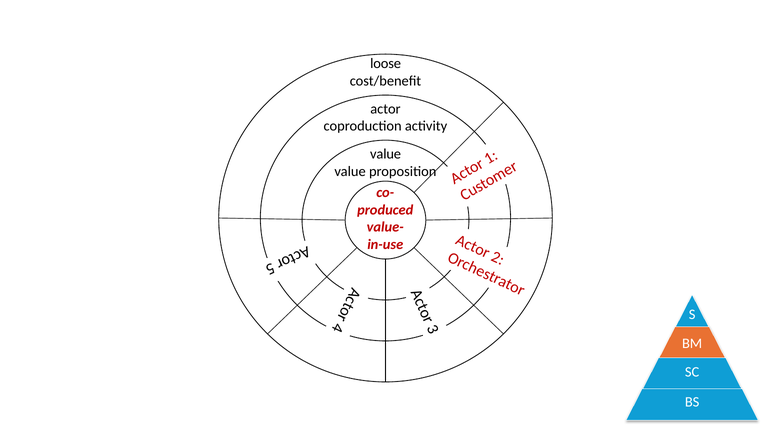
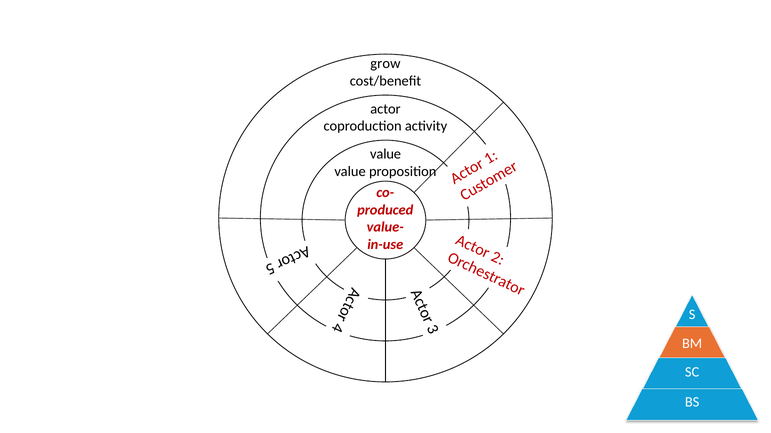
loose: loose -> grow (385, 64)
